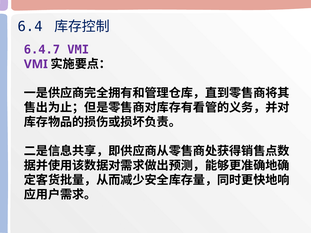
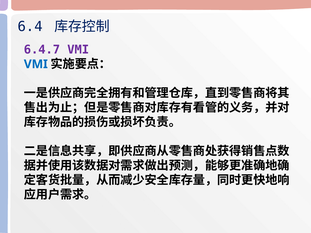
VMI colour: purple -> blue (36, 64)
